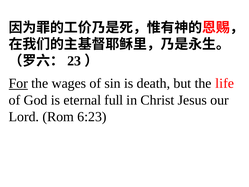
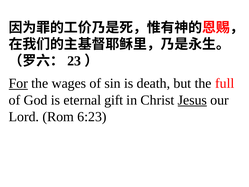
life: life -> full (225, 83)
full: full -> gift (114, 100)
Jesus underline: none -> present (192, 100)
